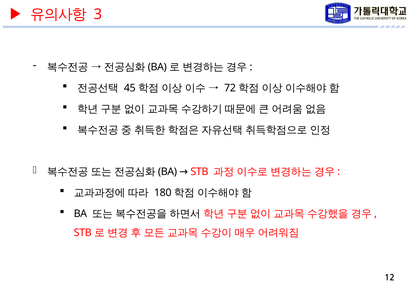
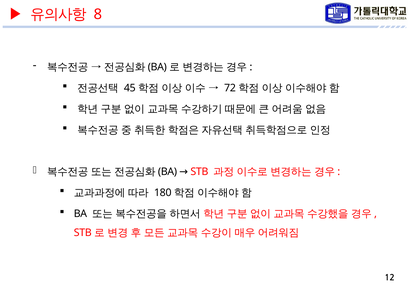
3: 3 -> 8 (98, 14)
